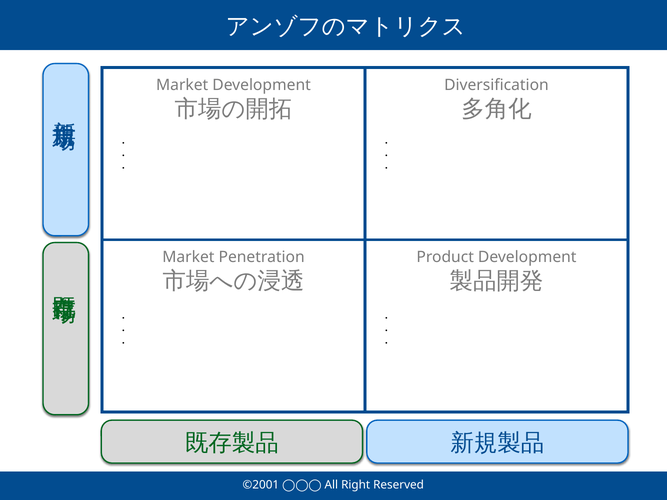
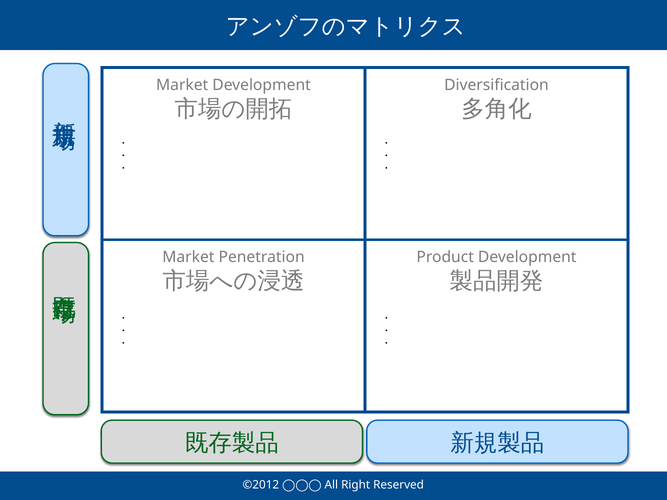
©2001: ©2001 -> ©2012 (261, 485)
